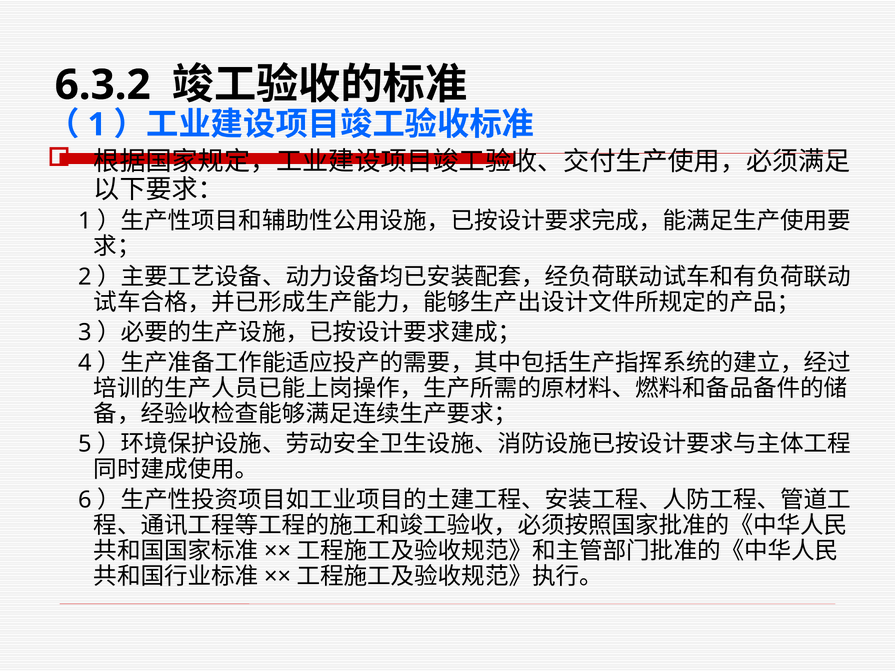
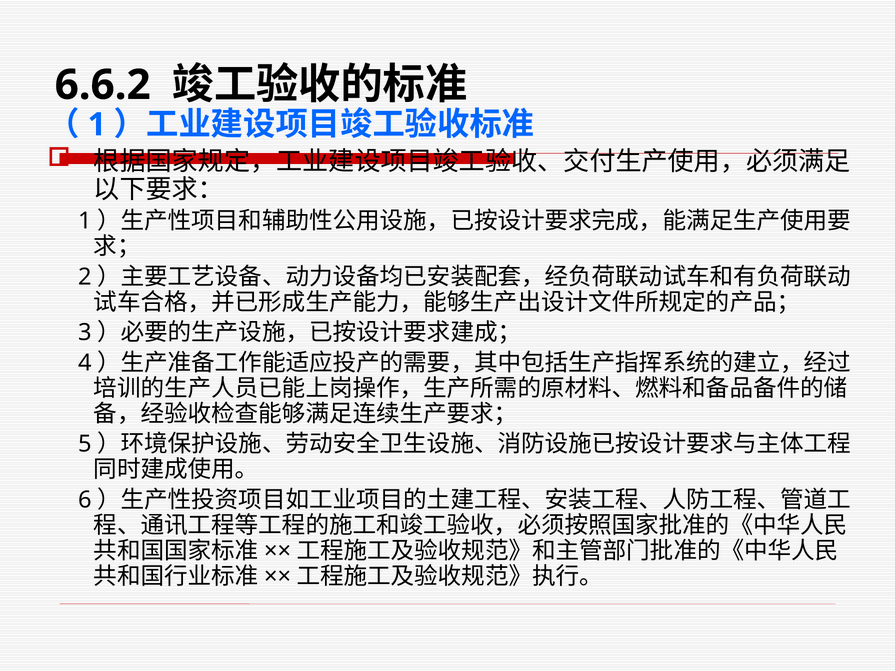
6.3.2: 6.3.2 -> 6.6.2 (103, 85)
